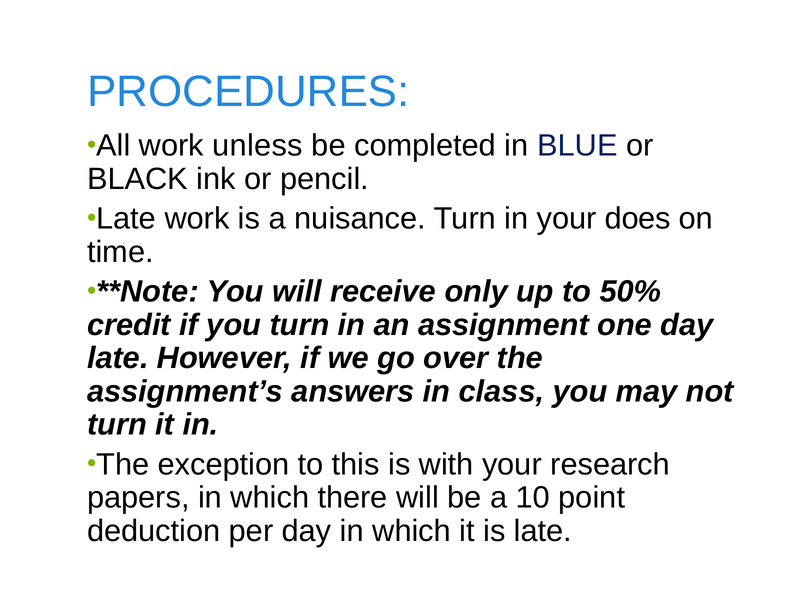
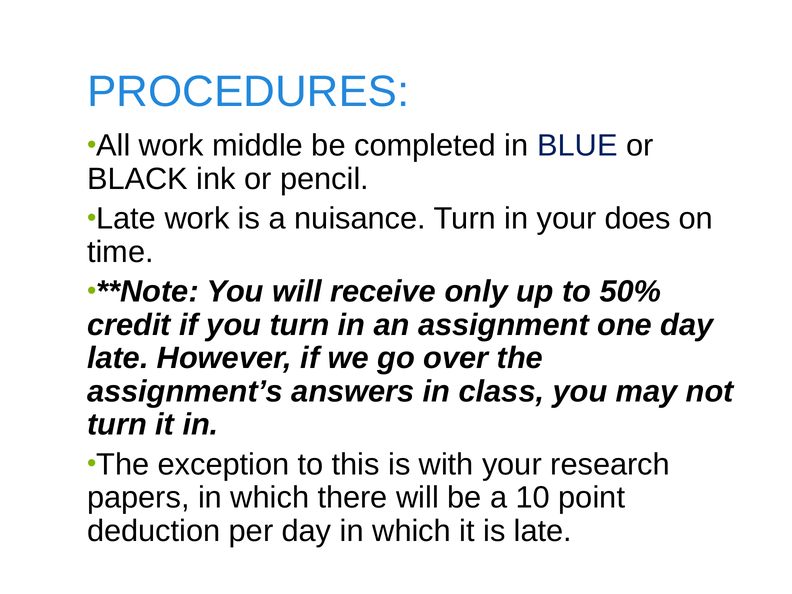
unless: unless -> middle (258, 146)
